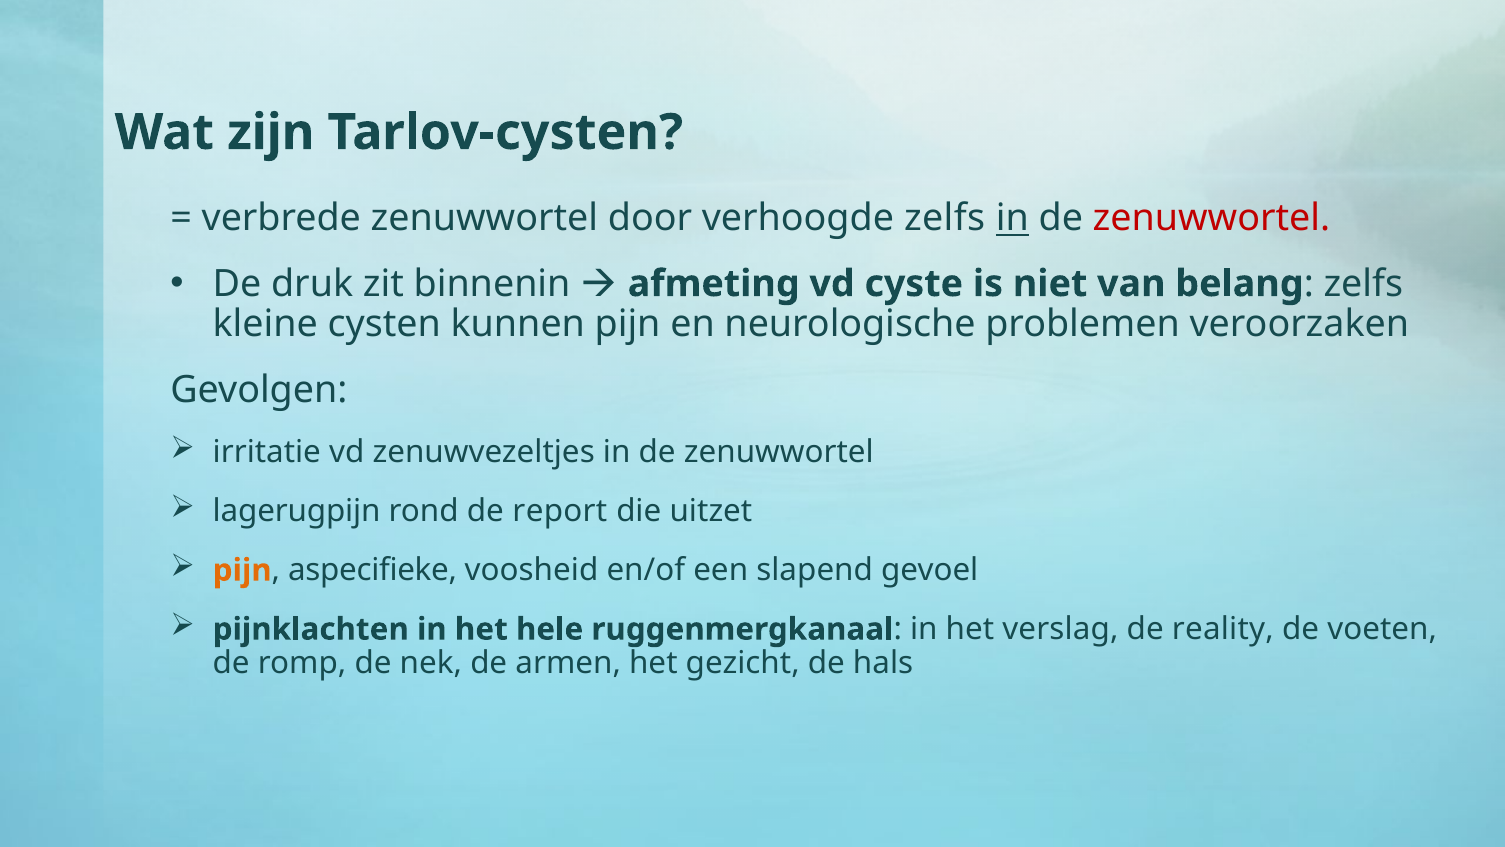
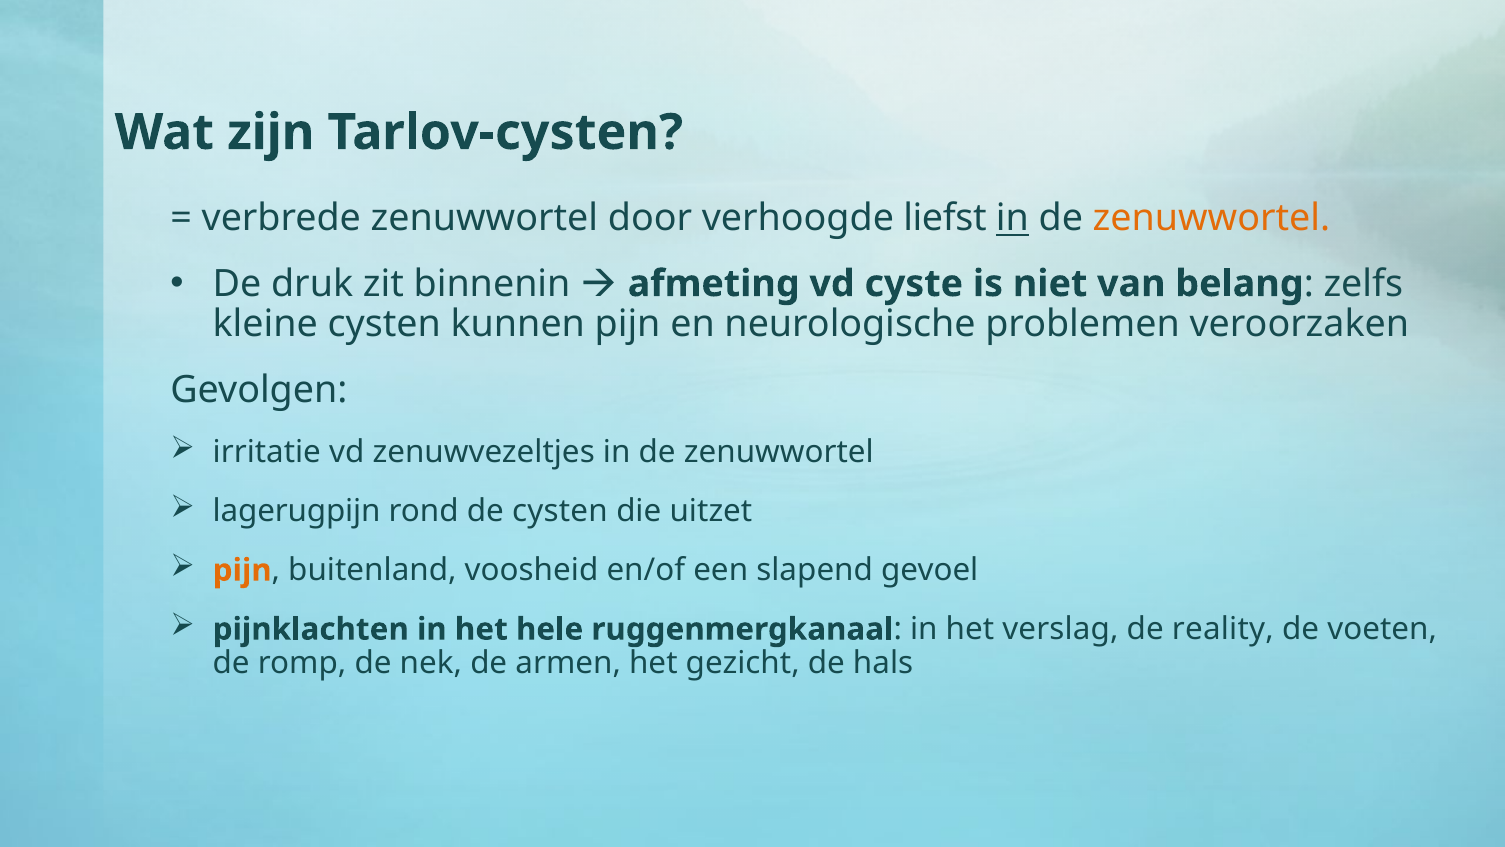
verhoogde zelfs: zelfs -> liefst (945, 218)
zenuwwortel colour: red -> orange (1211, 218)
de report: report -> cysten (560, 511)
aspecifieke: aspecifieke -> buitenland (372, 570)
